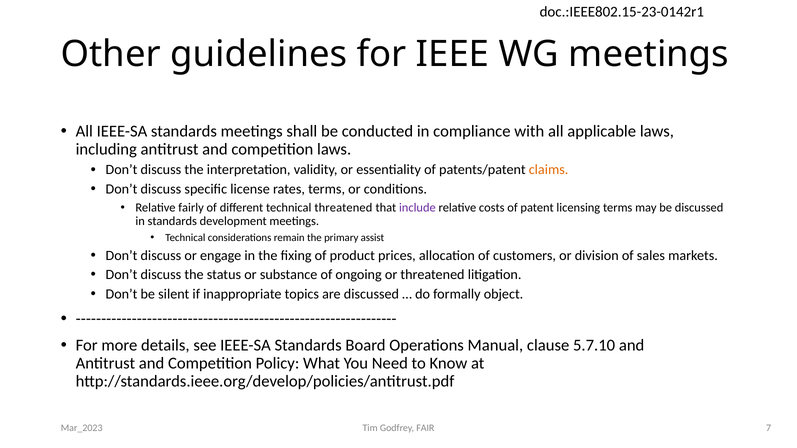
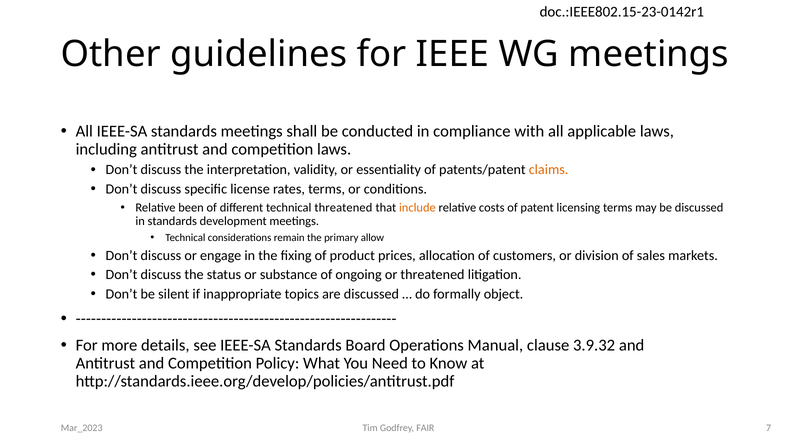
fairly: fairly -> been (191, 208)
include colour: purple -> orange (417, 208)
assist: assist -> allow (372, 238)
5.7.10: 5.7.10 -> 3.9.32 (594, 345)
